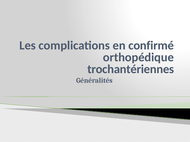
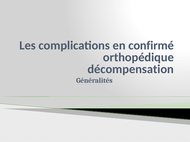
trochantériennes: trochantériennes -> décompensation (131, 69)
